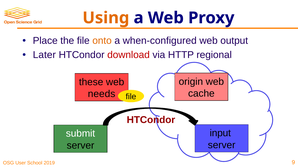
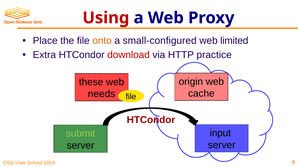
Using colour: orange -> red (106, 18)
when-configured: when-configured -> small-configured (160, 41)
output: output -> limited (234, 41)
Later: Later -> Extra (44, 55)
regional: regional -> practice (214, 55)
submit colour: white -> light green (80, 134)
